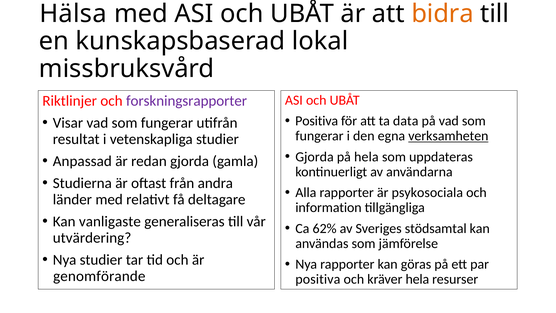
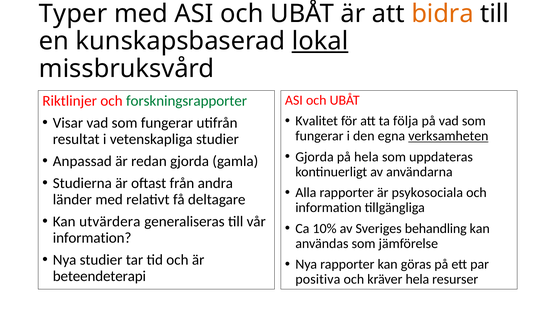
Hälsa: Hälsa -> Typer (73, 14)
lokal underline: none -> present (320, 41)
forskningsrapporter colour: purple -> green (187, 101)
Positiva: Positiva -> Kvalitet (317, 121)
data: data -> följa (406, 121)
vanligaste: vanligaste -> utvärdera (110, 221)
62%: 62% -> 10% (325, 228)
stödsamtal: stödsamtal -> behandling (436, 228)
utvärdering: utvärdering -> information (92, 238)
genomförande: genomförande -> beteendeterapi (99, 276)
